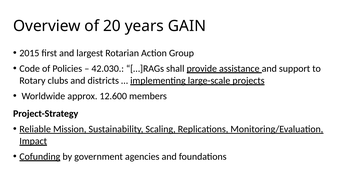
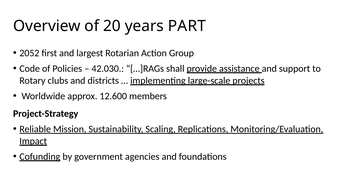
GAIN: GAIN -> PART (187, 26)
2015: 2015 -> 2052 (29, 53)
